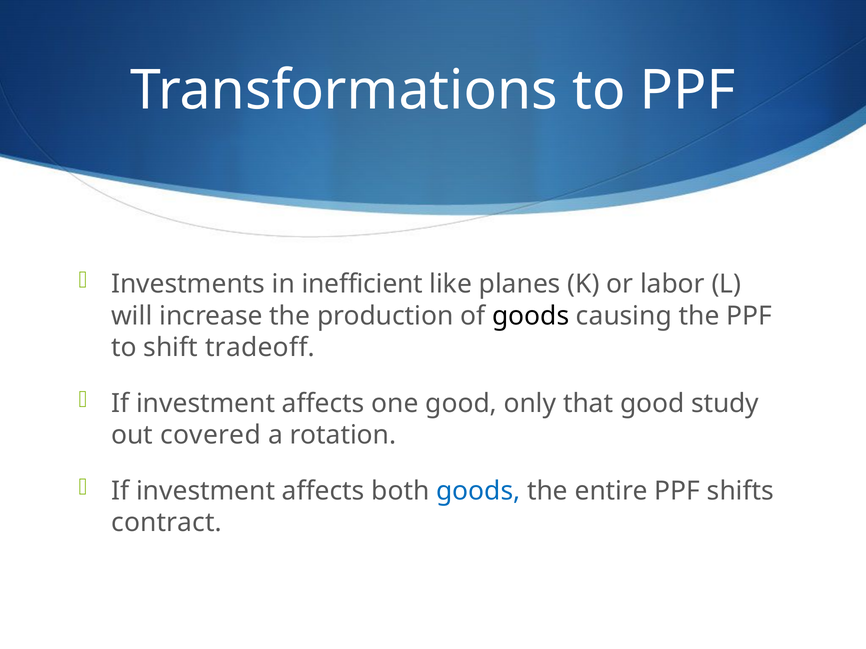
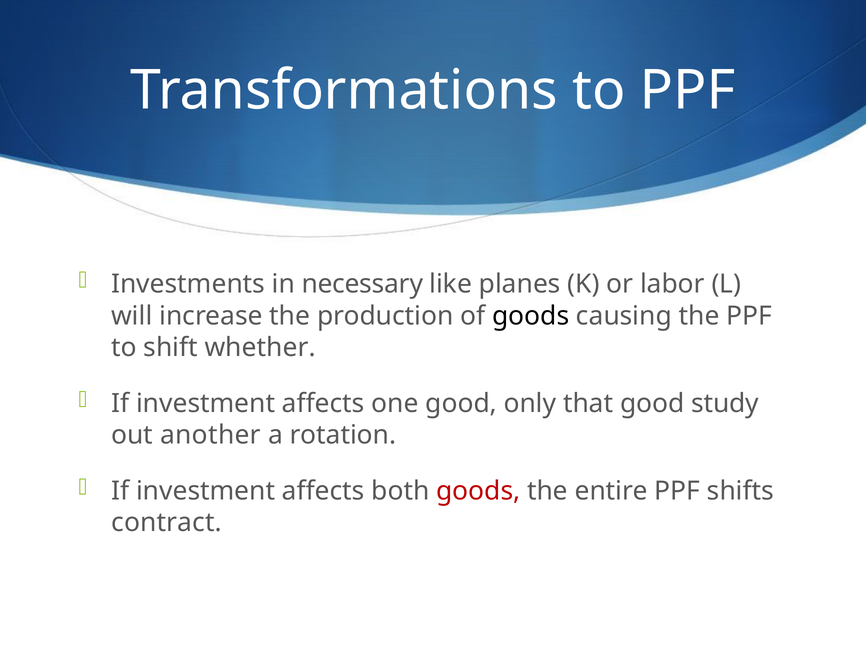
inefficient: inefficient -> necessary (362, 284)
tradeoff: tradeoff -> whether (260, 348)
covered: covered -> another (211, 435)
goods colour: blue -> red (478, 491)
